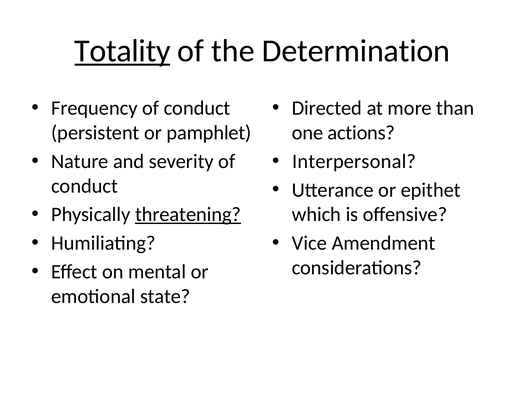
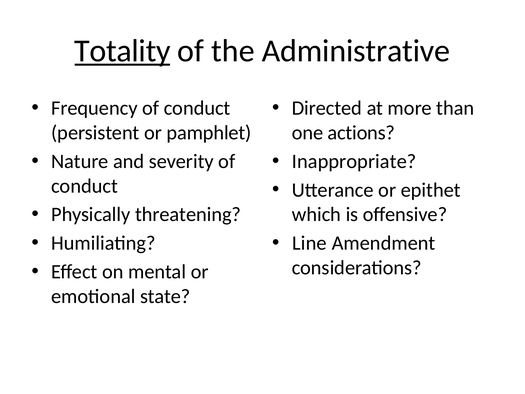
Determination: Determination -> Administrative (356, 51)
Interpersonal: Interpersonal -> Inappropriate (354, 161)
threatening underline: present -> none (188, 214)
Vice: Vice -> Line (309, 243)
